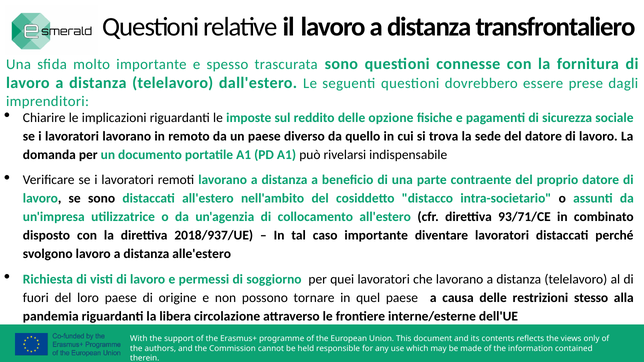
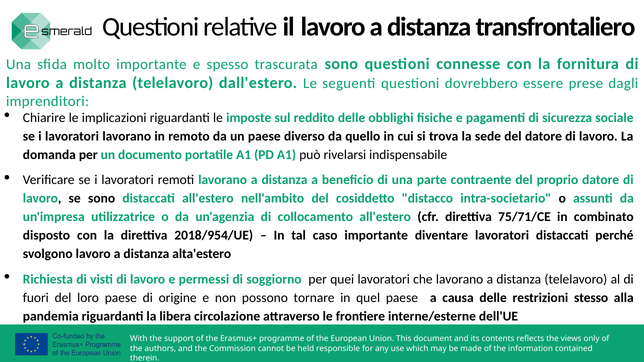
opzione: opzione -> obblighi (391, 118)
93/71/CE: 93/71/CE -> 75/71/CE (524, 217)
2018/937/UE: 2018/937/UE -> 2018/954/UE (214, 236)
alle'estero: alle'estero -> alta'estero (202, 254)
